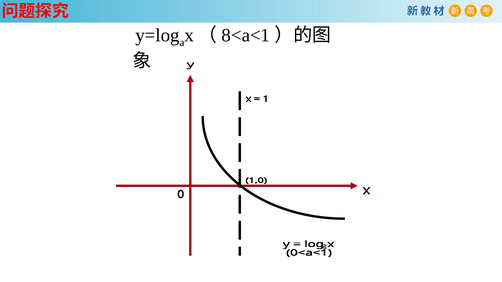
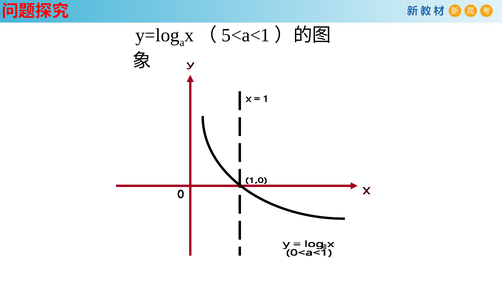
8<a<1: 8<a<1 -> 5<a<1 (246, 35)
